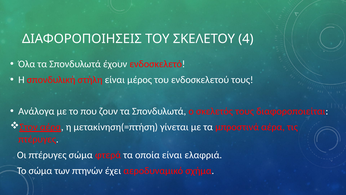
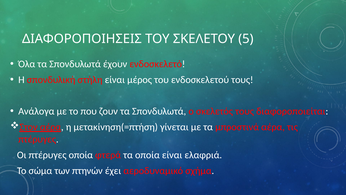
4: 4 -> 5 (246, 39)
πτέρυγες σώμα: σώμα -> οποία (81, 155)
